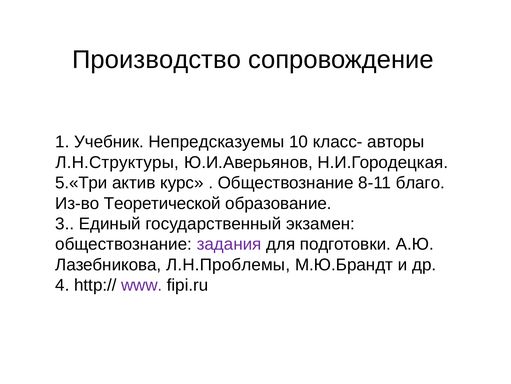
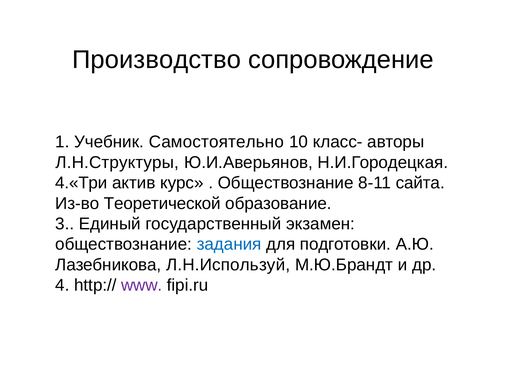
Непредсказуемы: Непредсказуемы -> Самостоятельно (216, 142)
5.«Три: 5.«Три -> 4.«Три (81, 183)
благо: благо -> сайта (420, 183)
задания colour: purple -> blue (229, 244)
Л.Н.Проблемы: Л.Н.Проблемы -> Л.Н.Используй (228, 264)
